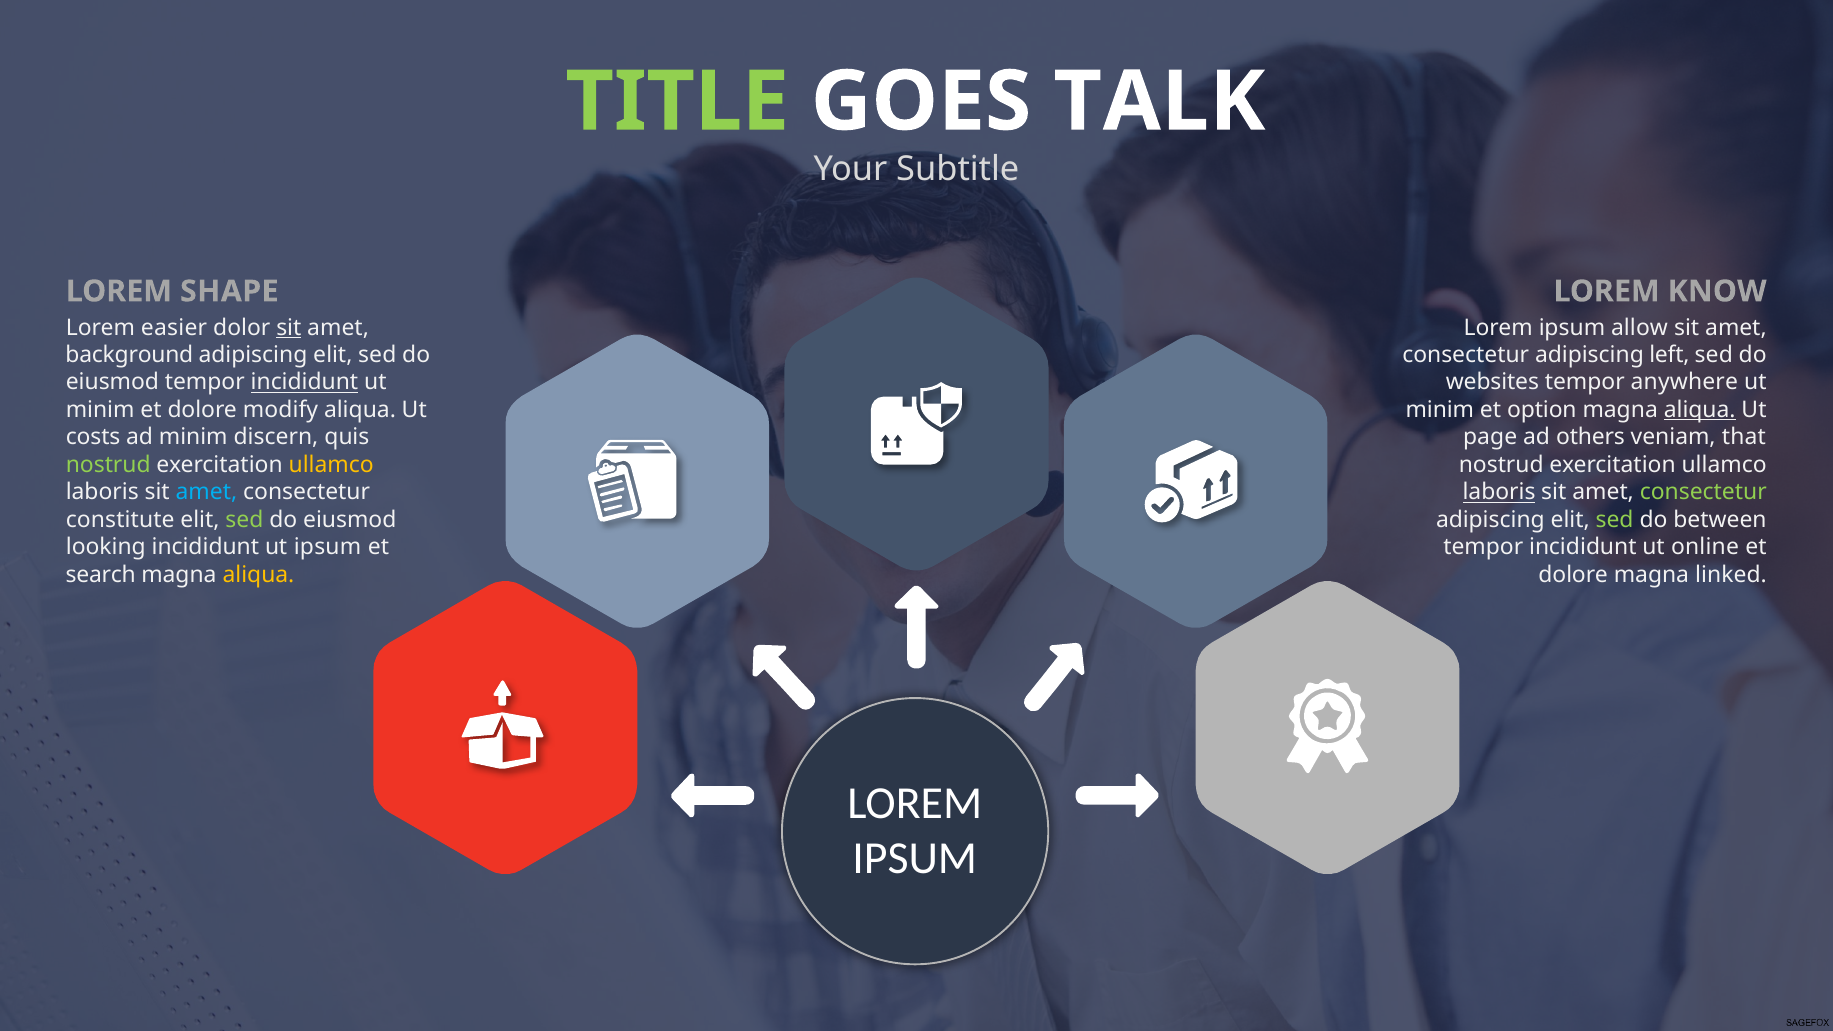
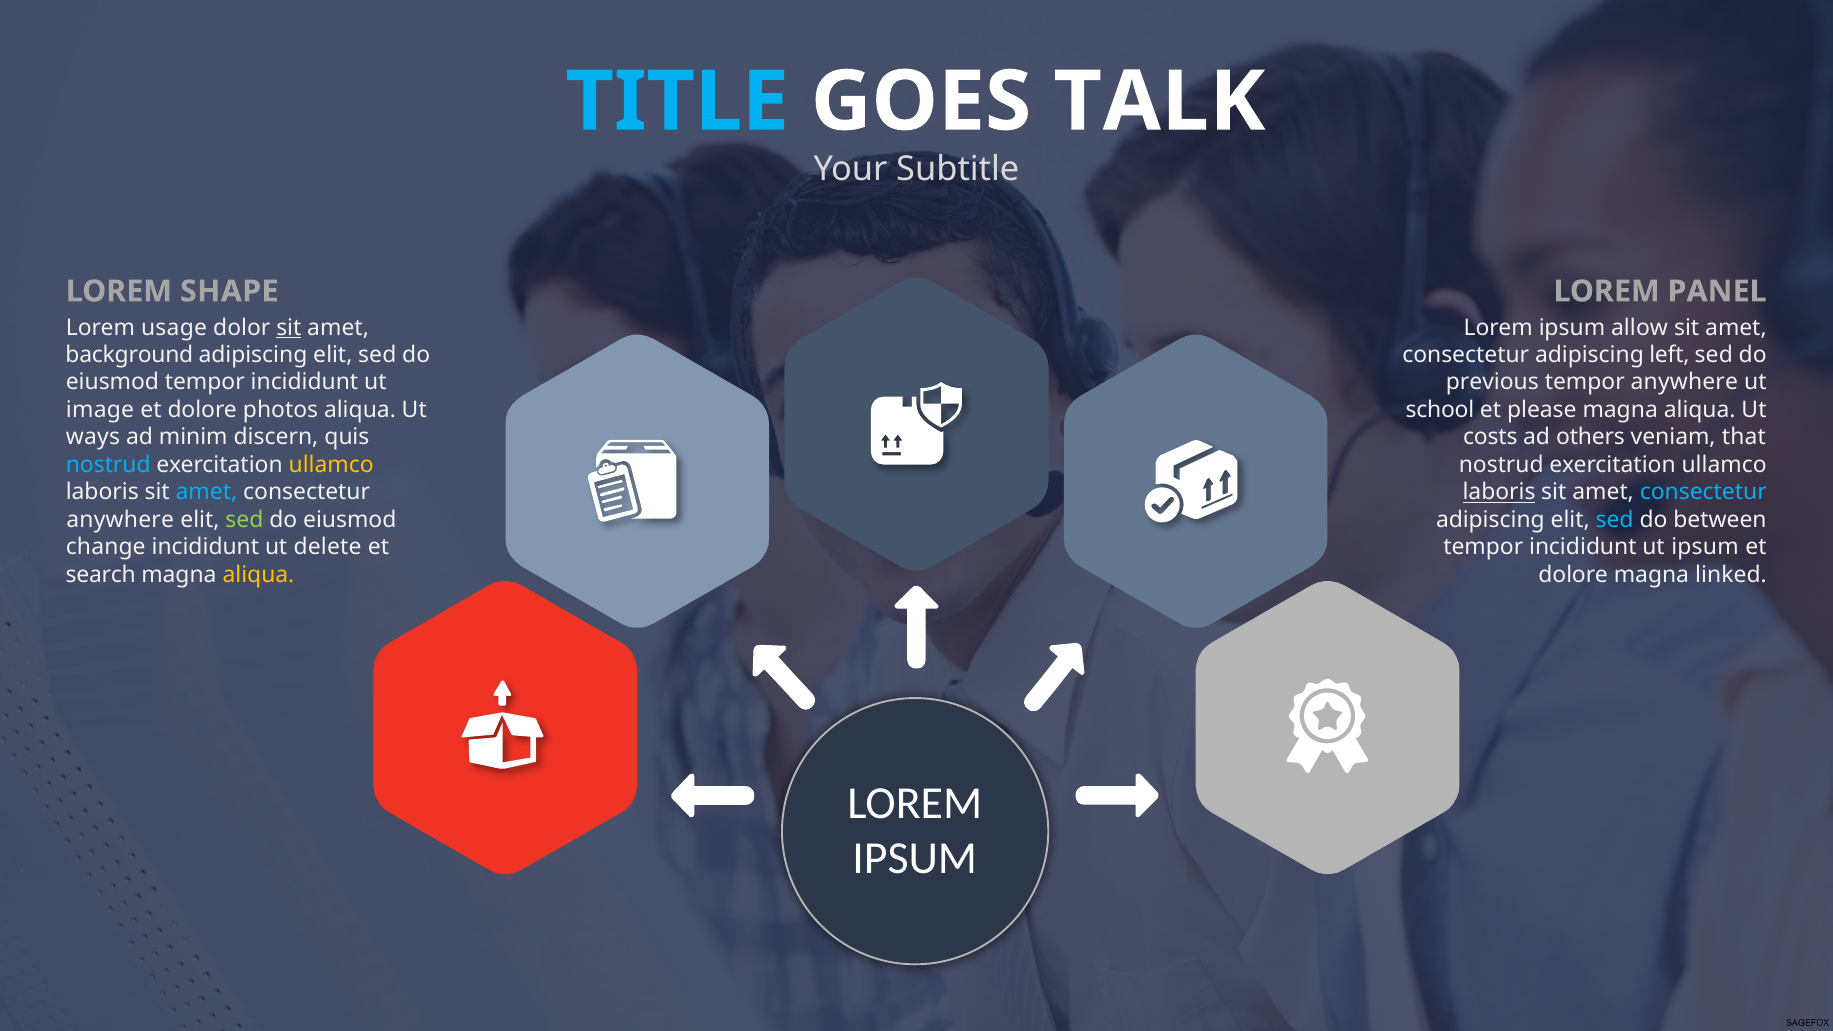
TITLE colour: light green -> light blue (677, 102)
KNOW: KNOW -> PANEL (1717, 291)
easier: easier -> usage (174, 327)
incididunt underline: present -> none (304, 382)
websites: websites -> previous (1492, 382)
minim: minim -> image (100, 410)
modify: modify -> photos (281, 410)
minim: minim -> school (1440, 410)
option: option -> please (1542, 410)
aliqua underline: present -> none (1700, 410)
costs: costs -> ways (93, 437)
page: page -> costs (1490, 437)
nostrud colour: light green -> light blue (108, 465)
consectetur colour: light green -> light blue (1703, 492)
constitute: constitute -> anywhere (120, 520)
sed colour: light green -> light blue (1615, 520)
looking: looking -> change (106, 547)
ut ipsum: ipsum -> delete (328, 547)
ut online: online -> ipsum (1705, 547)
